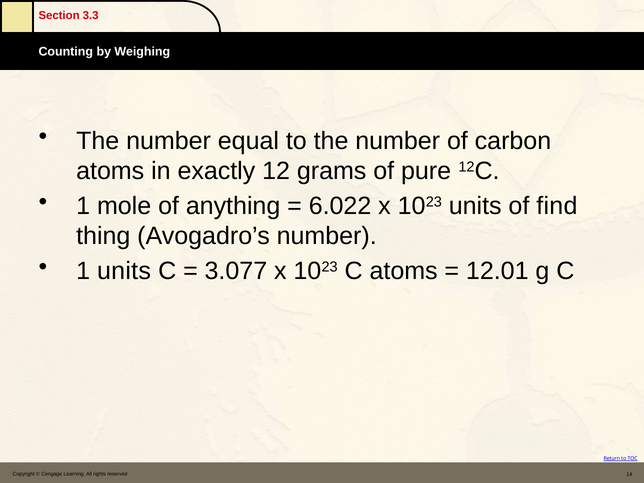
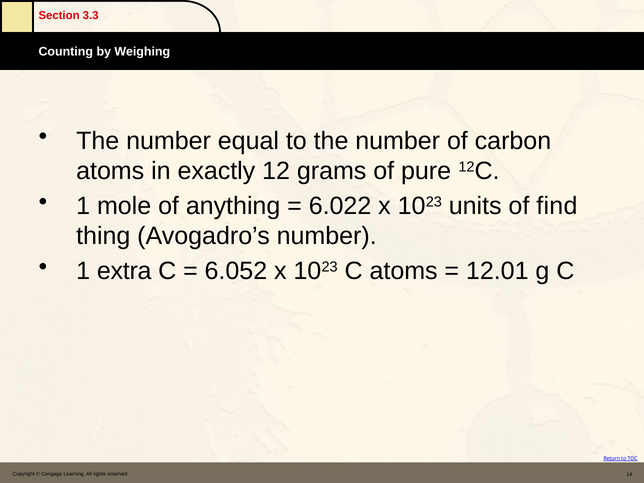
1 units: units -> extra (124, 271)
3.077: 3.077 -> 6.052 (236, 271)
